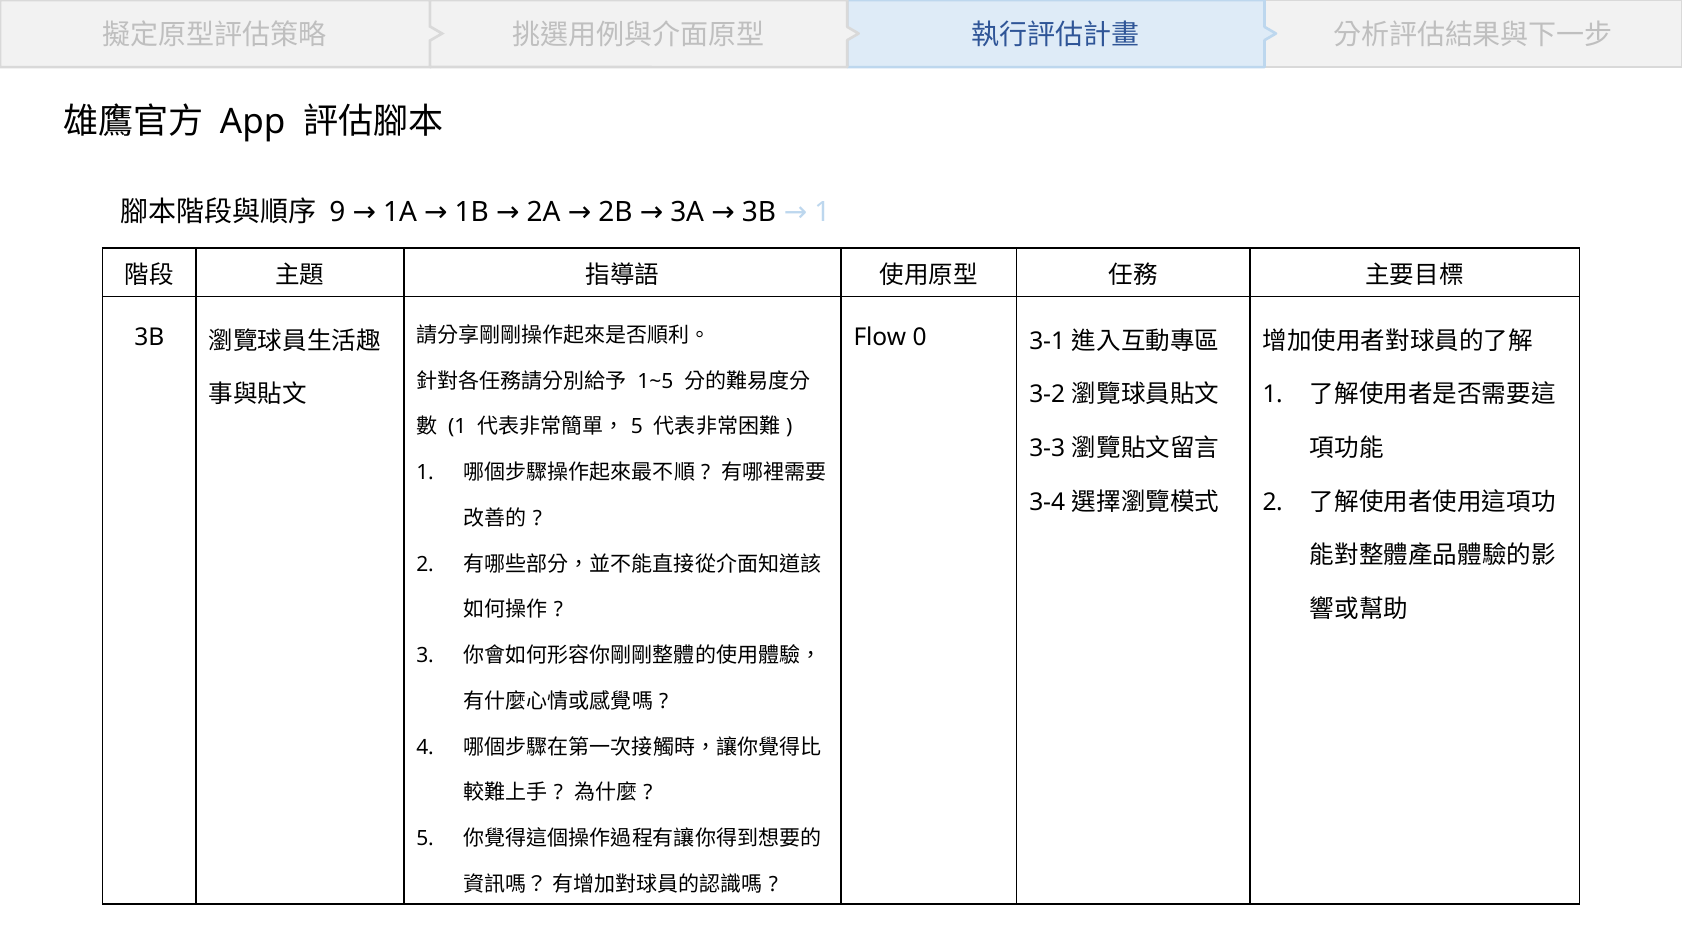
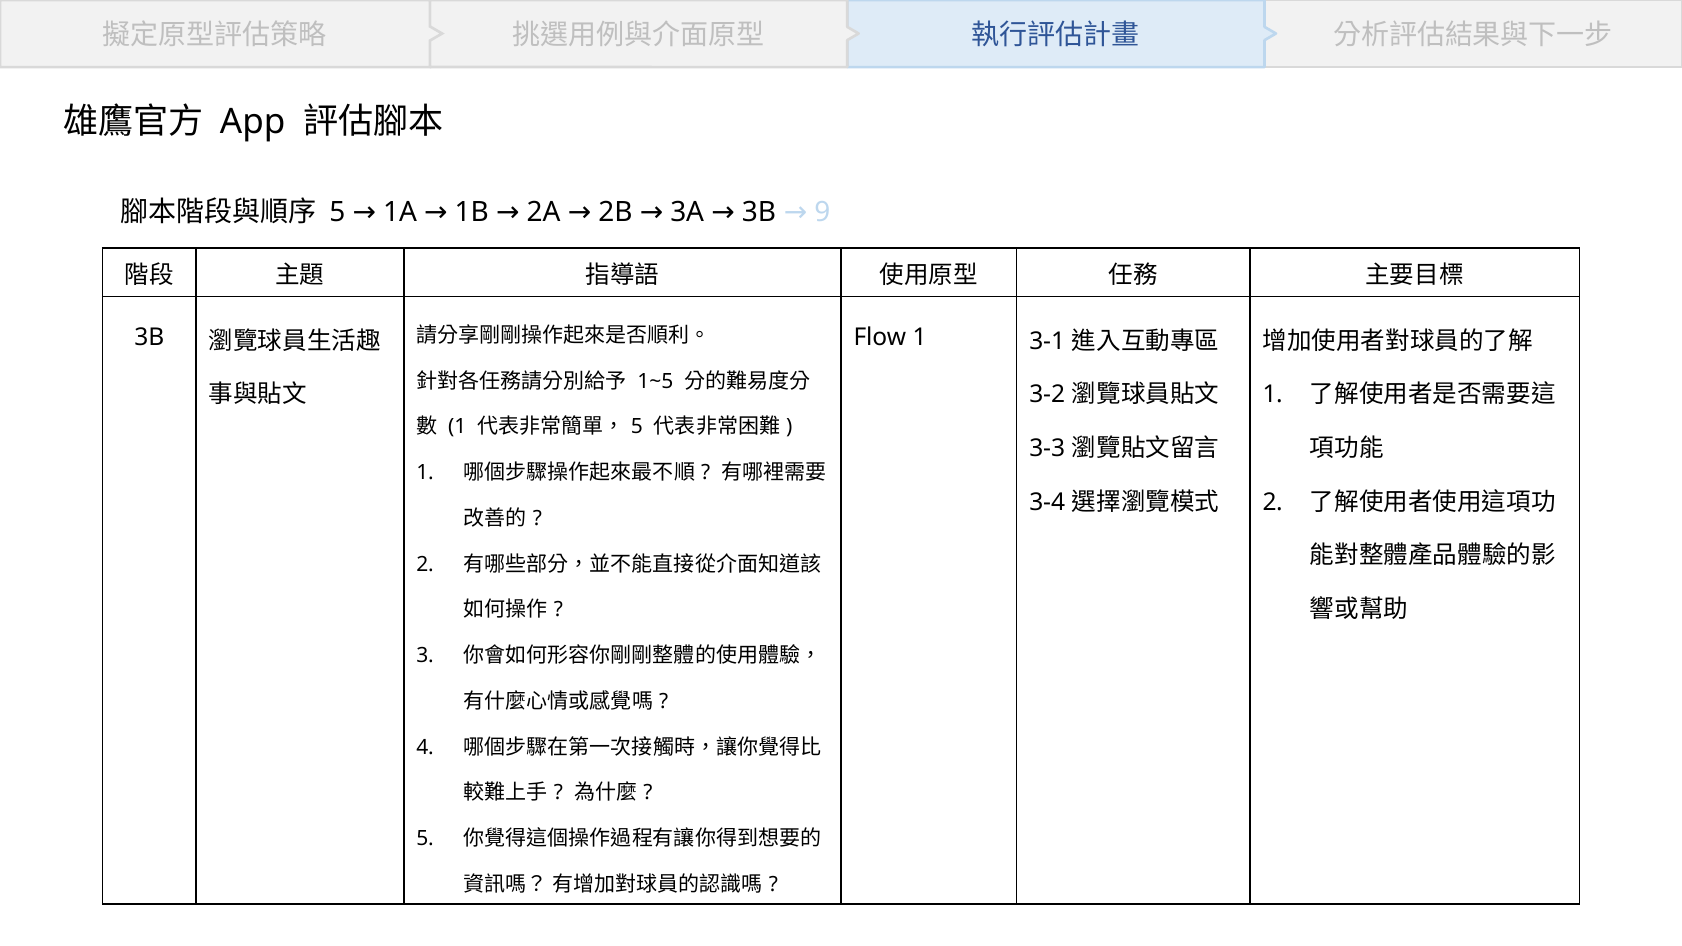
1: 1 -> 9 (822, 213)
9: 9 -> 5 (337, 213)
Flow 0: 0 -> 1 (920, 338)
